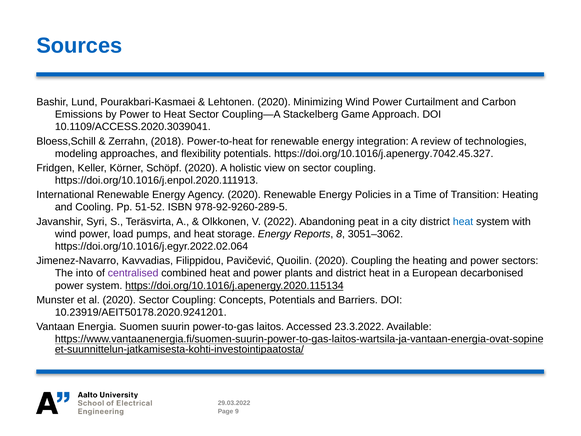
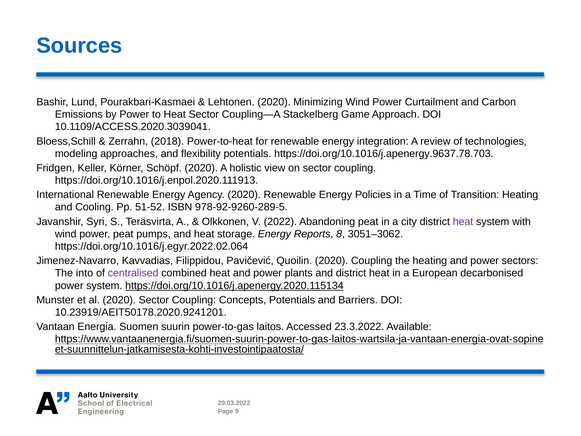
https://doi.org/10.1016/j.apenergy.7042.45.327: https://doi.org/10.1016/j.apenergy.7042.45.327 -> https://doi.org/10.1016/j.apenergy.9637.78.703 (384, 153)
heat colour: blue -> purple (463, 221)
power load: load -> peat (123, 234)
